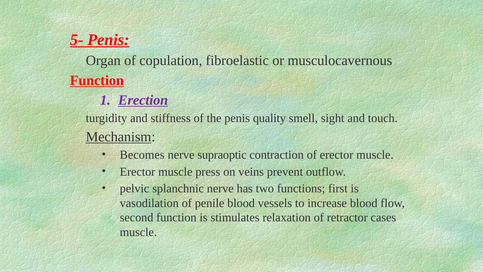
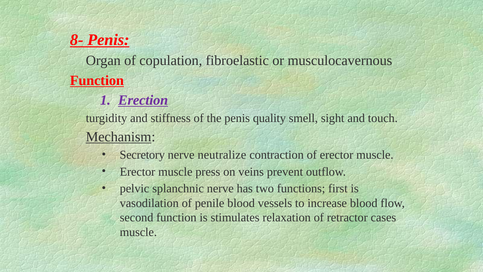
5-: 5- -> 8- (77, 40)
Becomes: Becomes -> Secretory (142, 155)
supraoptic: supraoptic -> neutralize (222, 155)
